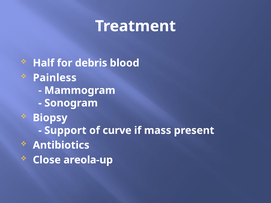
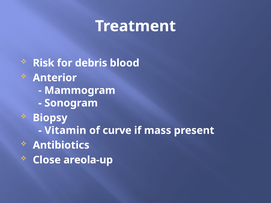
Half: Half -> Risk (44, 63)
Painless: Painless -> Anterior (55, 78)
Support: Support -> Vitamin (65, 131)
